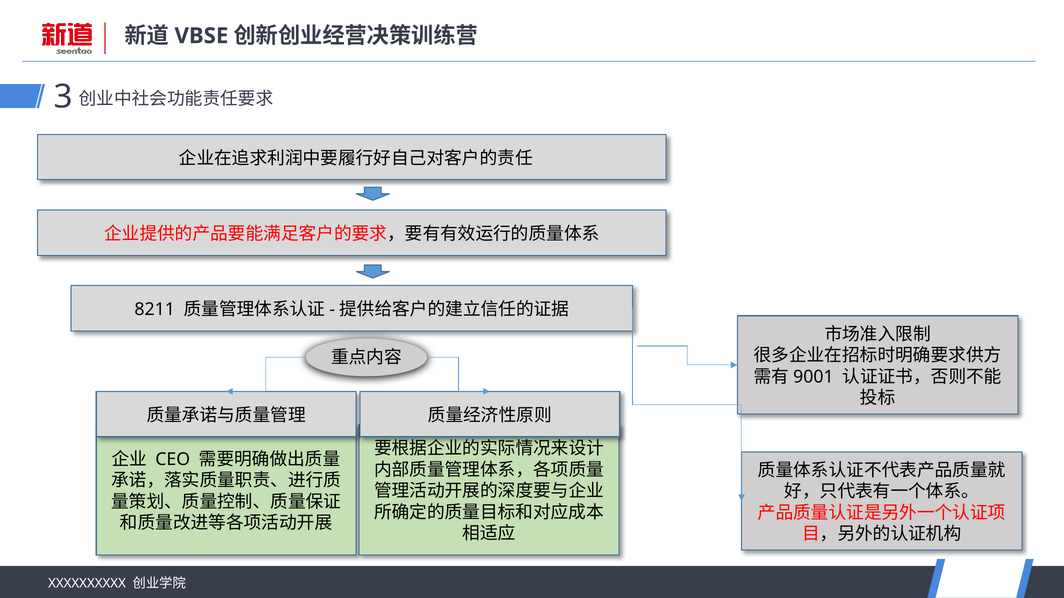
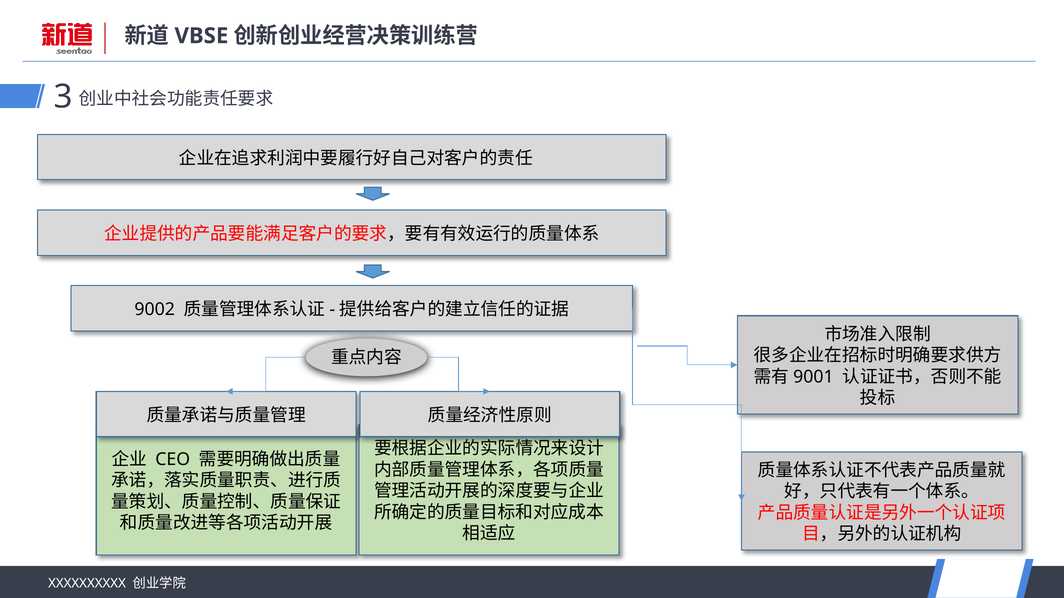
8211: 8211 -> 9002 (155, 310)
